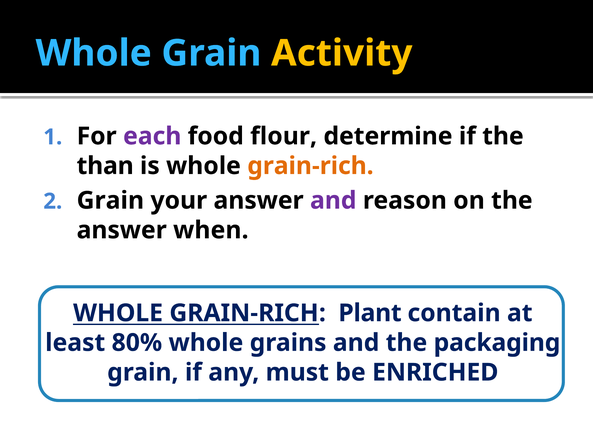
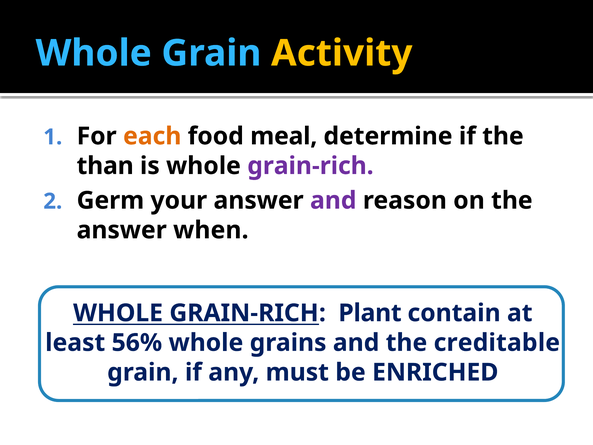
each colour: purple -> orange (152, 136)
flour: flour -> meal (284, 136)
grain-rich colour: orange -> purple (310, 166)
Grain: Grain -> Germ (110, 200)
80%: 80% -> 56% (137, 343)
packaging: packaging -> creditable (497, 343)
